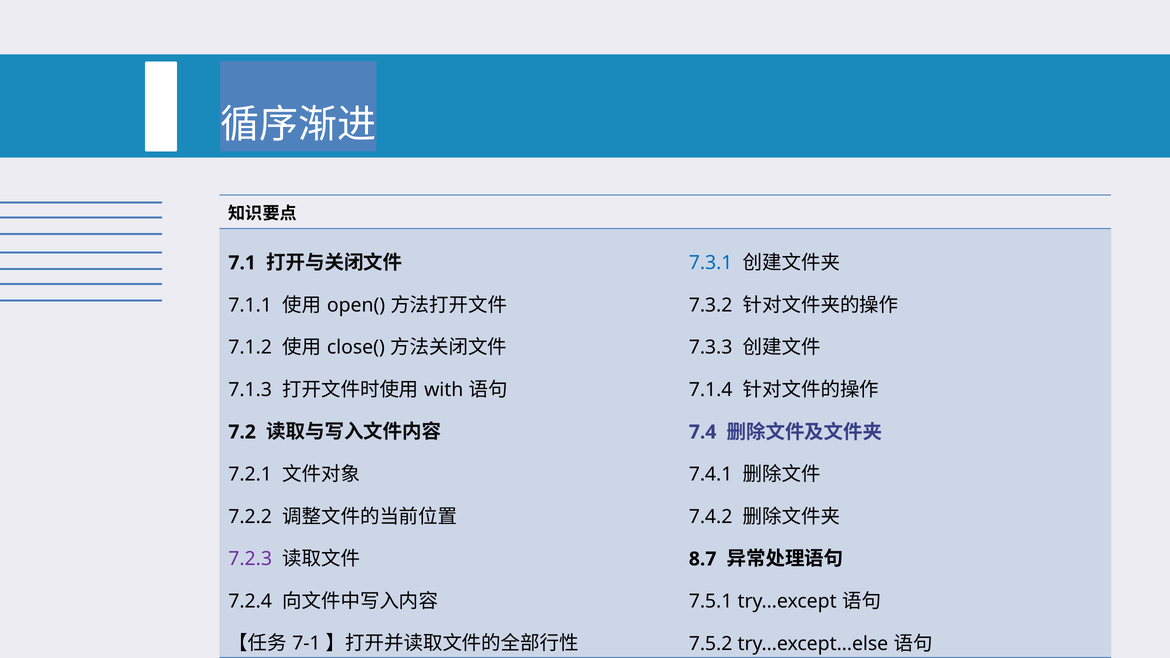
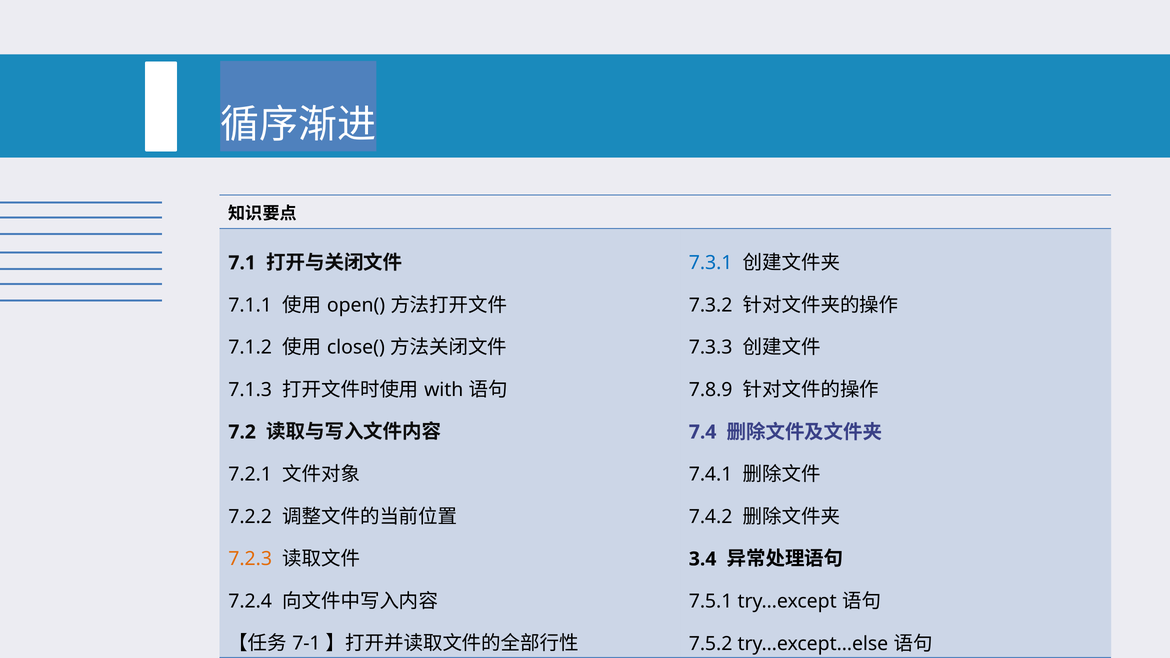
7.1.4: 7.1.4 -> 7.8.9 (711, 390)
7.2.3 colour: purple -> orange (250, 559)
8.7: 8.7 -> 3.4 (703, 559)
